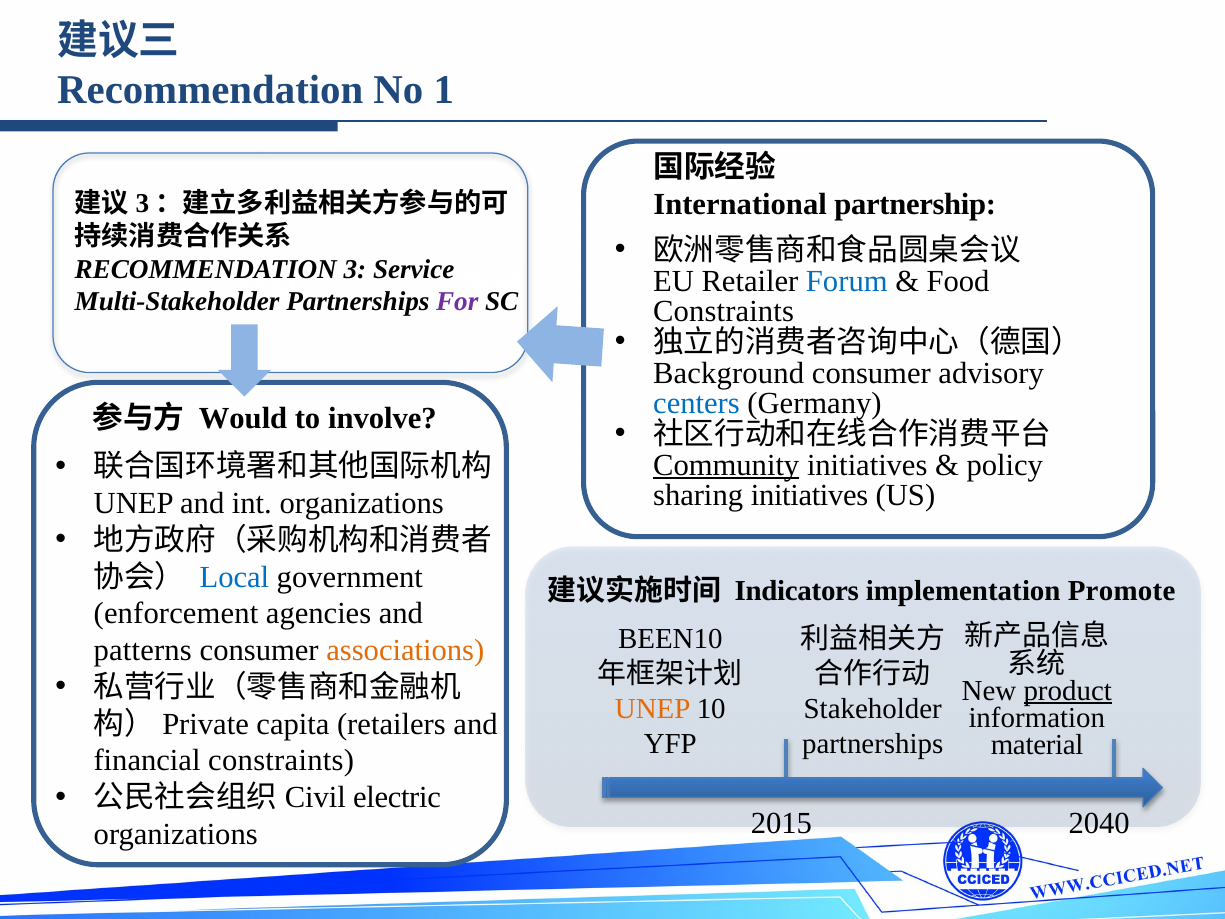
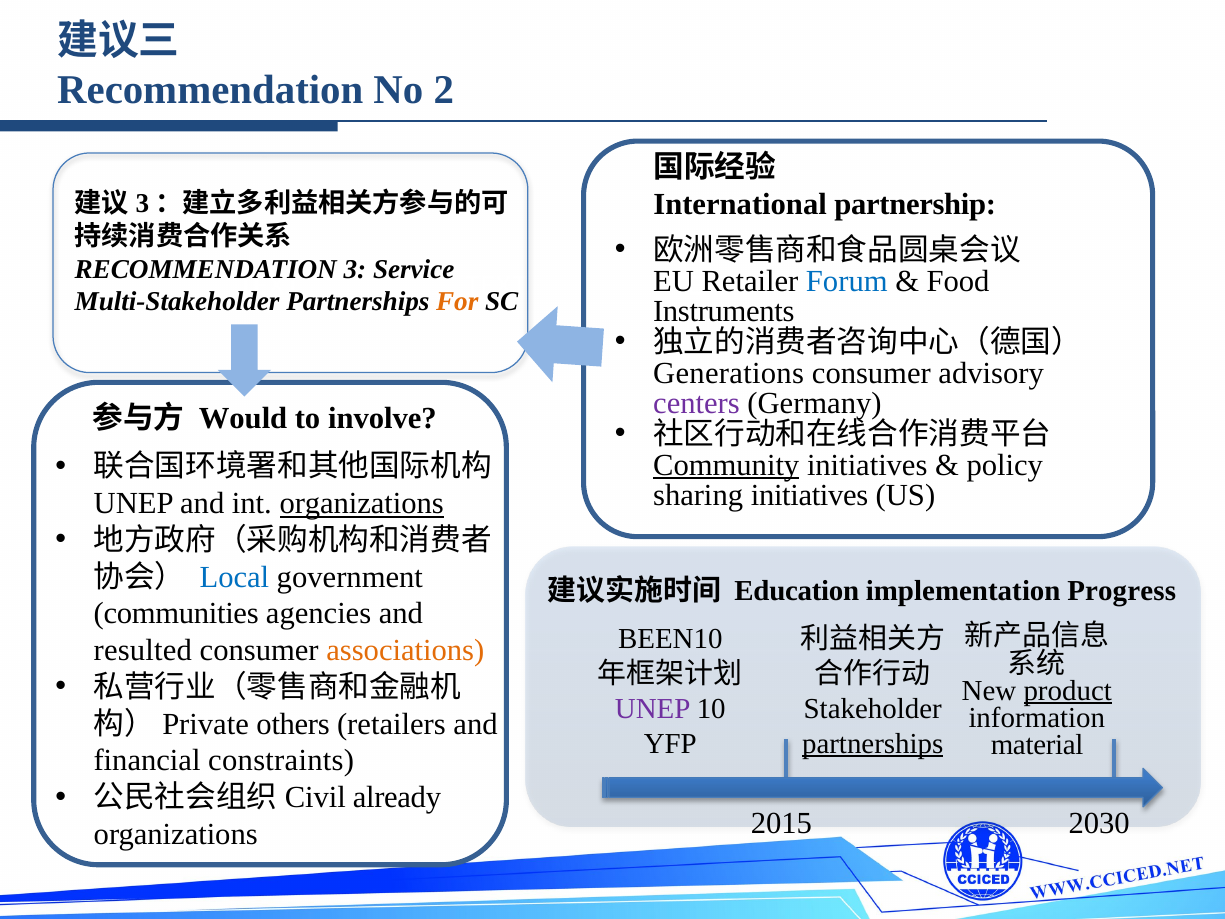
1: 1 -> 2 (444, 90)
For colour: purple -> orange (457, 302)
Constraints: Constraints -> Instruments (724, 312)
Background: Background -> Generations (729, 373)
centers colour: blue -> purple (696, 404)
organizations underline: none -> present (362, 503)
Indicators: Indicators -> Education (797, 591)
Promote: Promote -> Progress (1122, 591)
enforcement: enforcement -> communities (176, 614)
patterns: patterns -> resulted (143, 650)
UNEP colour: orange -> purple (653, 709)
capita: capita -> others (293, 724)
partnerships underline: none -> present (873, 743)
electric: electric -> already (397, 797)
2040: 2040 -> 2030 (1099, 824)
